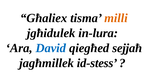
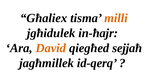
in-lura: in-lura -> in-ħajr (98, 33)
David colour: blue -> orange (51, 48)
id-stess: id-stess -> id-qerq (97, 63)
